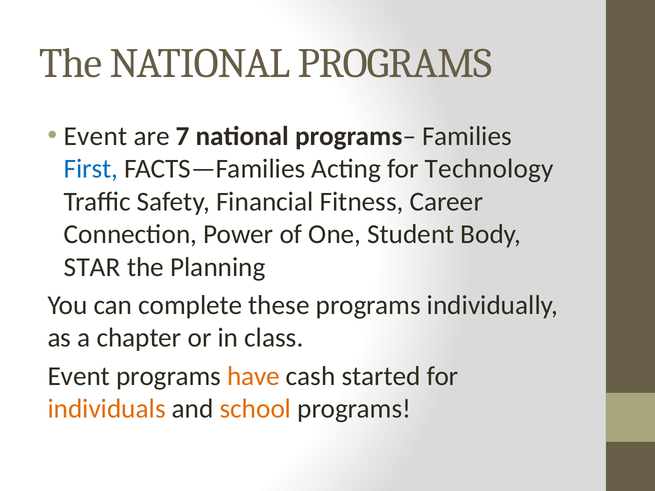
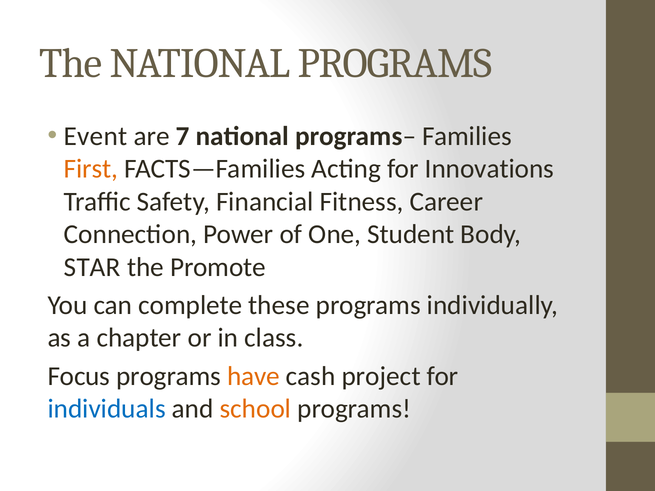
First colour: blue -> orange (91, 169)
Technology: Technology -> Innovations (489, 169)
Planning: Planning -> Promote (218, 267)
Event: Event -> Focus (79, 376)
started: started -> project (381, 376)
individuals colour: orange -> blue (107, 409)
